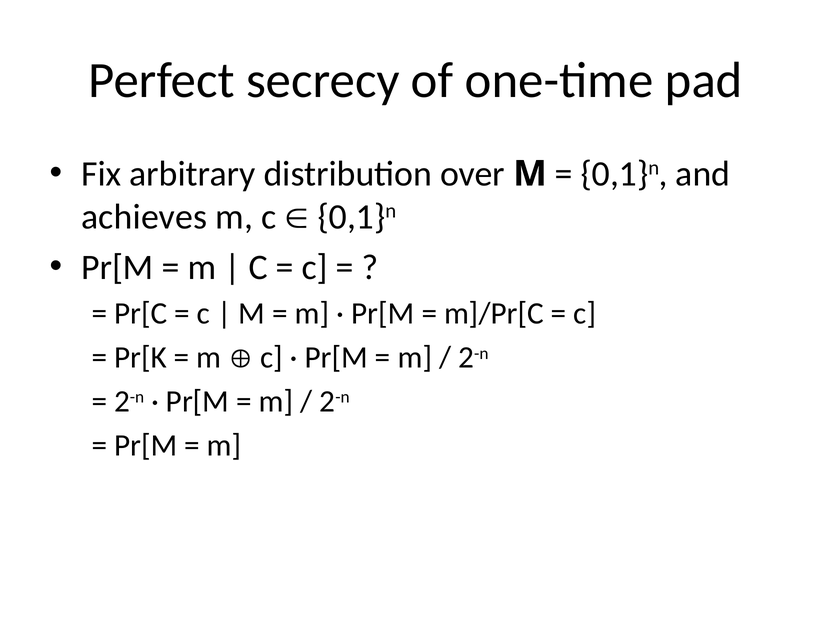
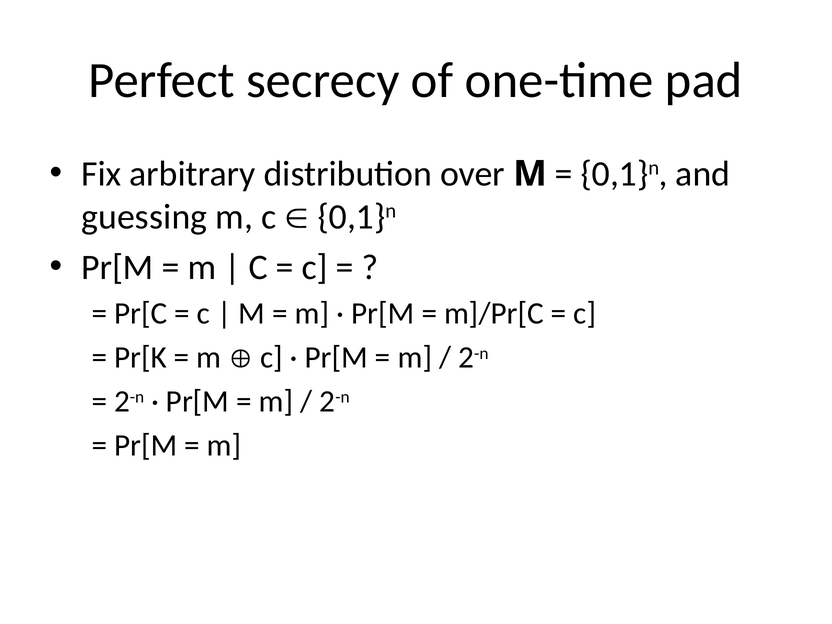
achieves: achieves -> guessing (144, 217)
